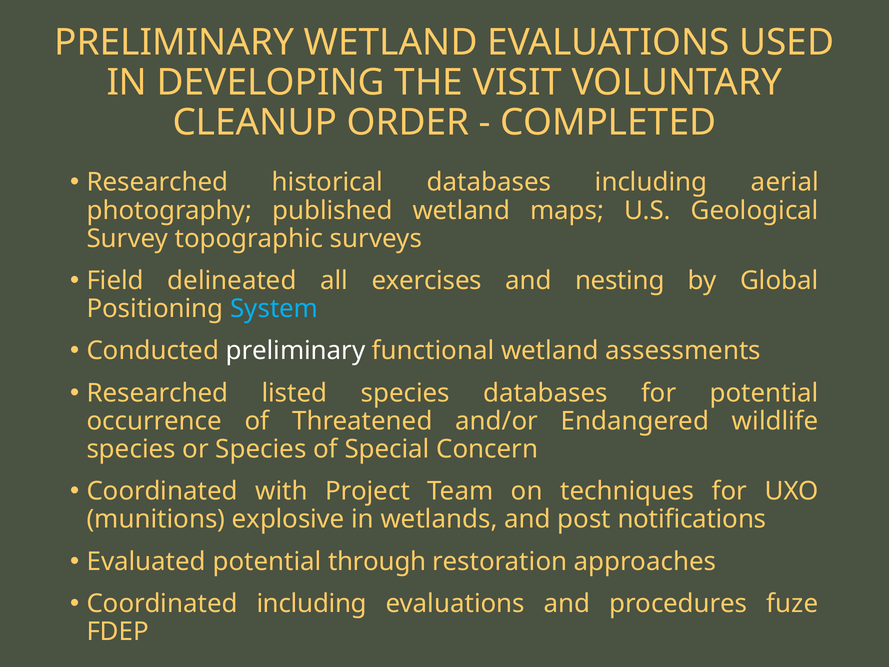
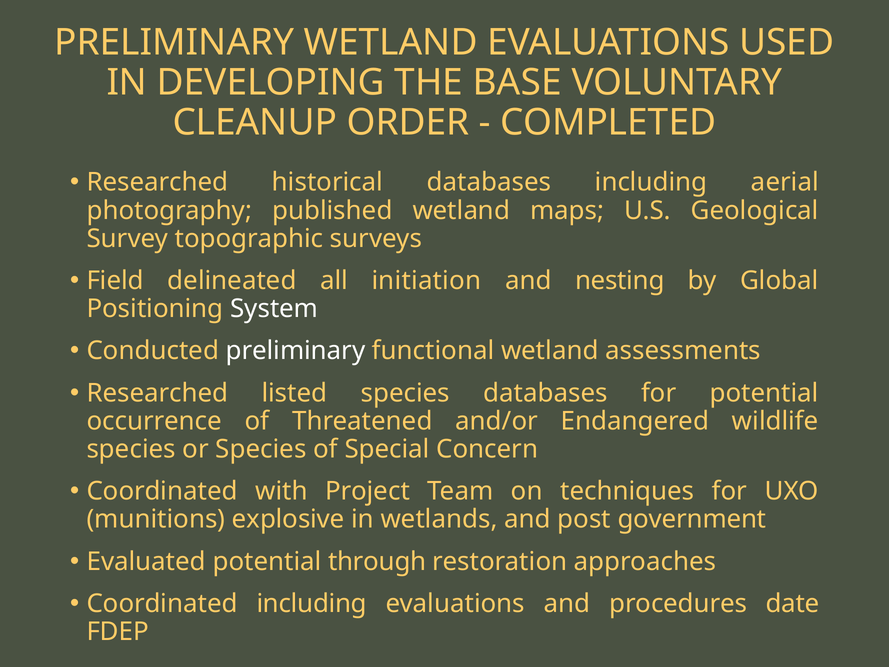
VISIT: VISIT -> BASE (517, 83)
exercises: exercises -> initiation (426, 281)
System colour: light blue -> white (274, 309)
notifications: notifications -> government (692, 519)
fuze: fuze -> date (793, 604)
